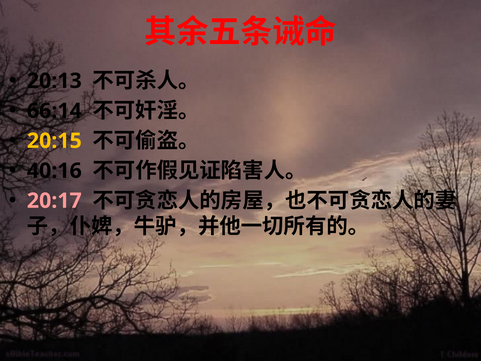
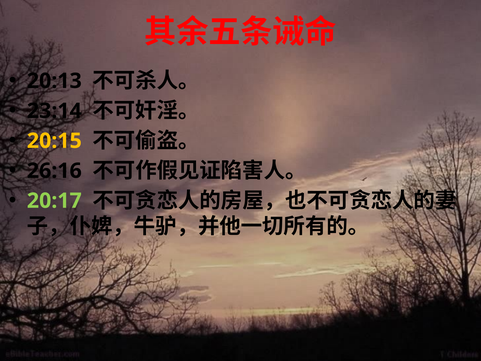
66:14: 66:14 -> 23:14 (54, 111)
40:16: 40:16 -> 26:16 (54, 171)
20:17 colour: pink -> light green (54, 201)
